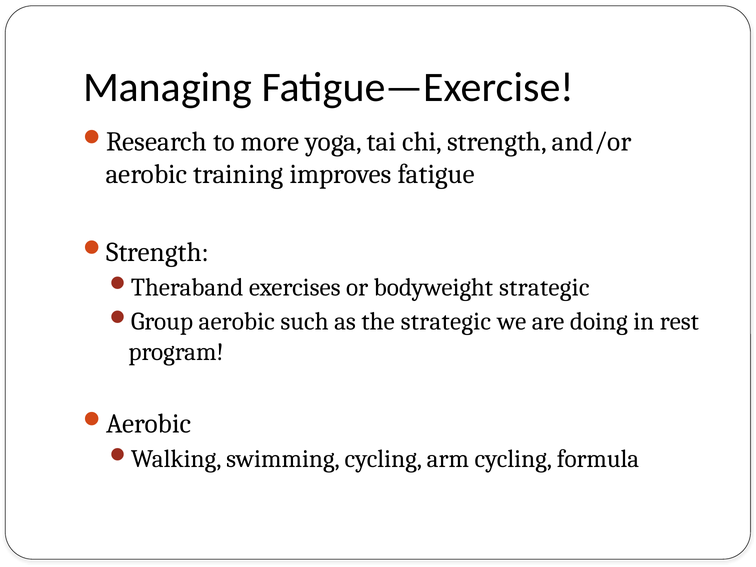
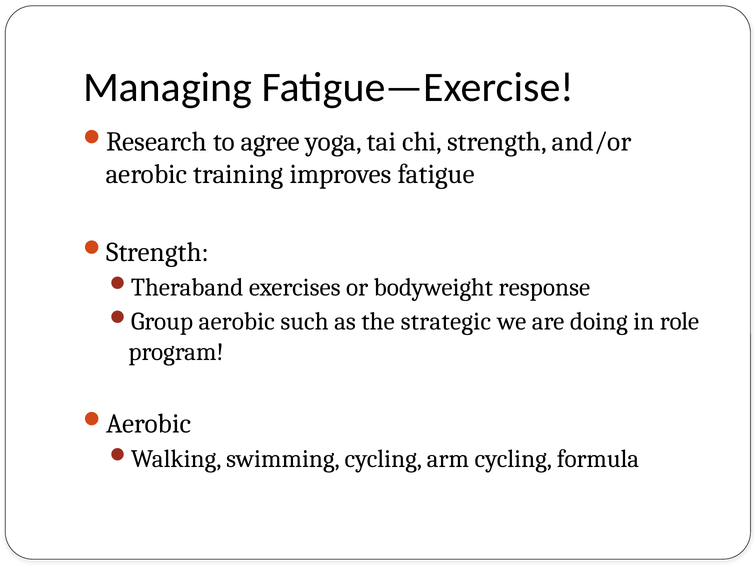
more: more -> agree (270, 142)
bodyweight strategic: strategic -> response (544, 287)
rest: rest -> role (679, 322)
